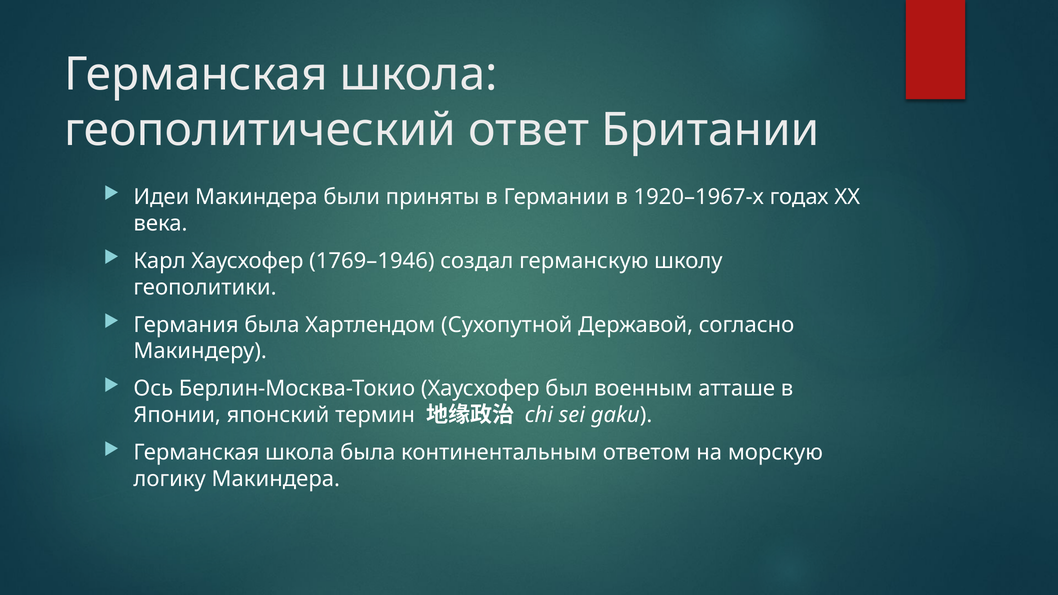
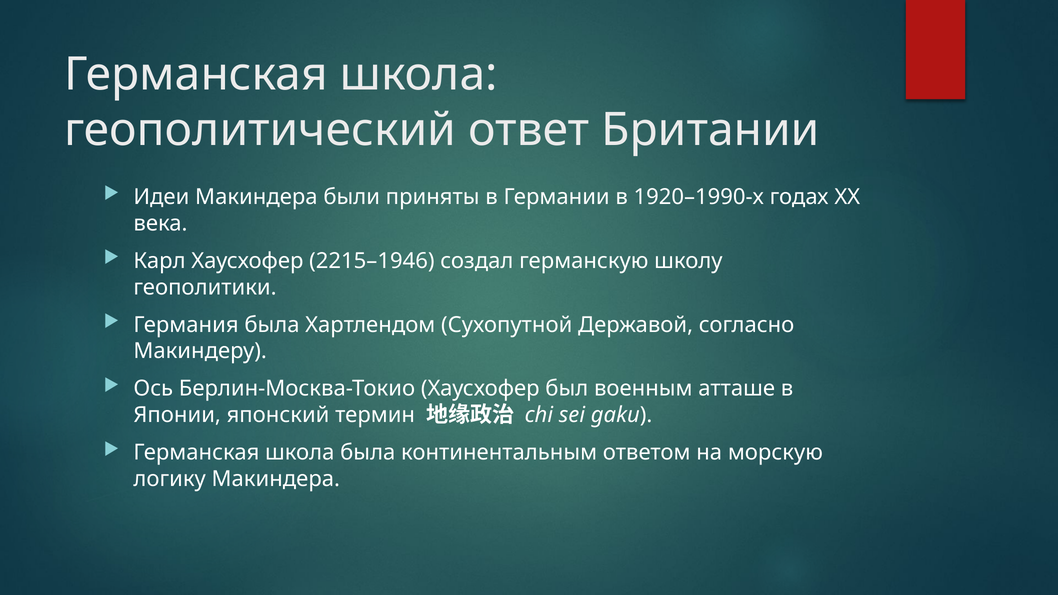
1920–1967-х: 1920–1967-х -> 1920–1990-х (699, 197)
1769–1946: 1769–1946 -> 2215–1946 (372, 261)
